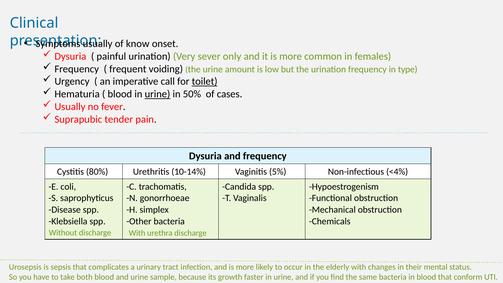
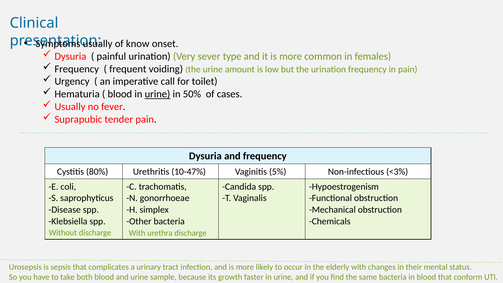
only: only -> type (232, 56)
in type: type -> pain (408, 69)
toilet underline: present -> none (205, 82)
10-14%: 10-14% -> 10-47% (189, 172)
<4%: <4% -> <3% (397, 172)
